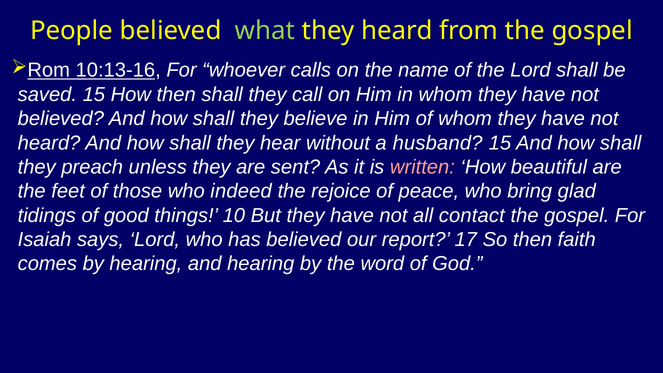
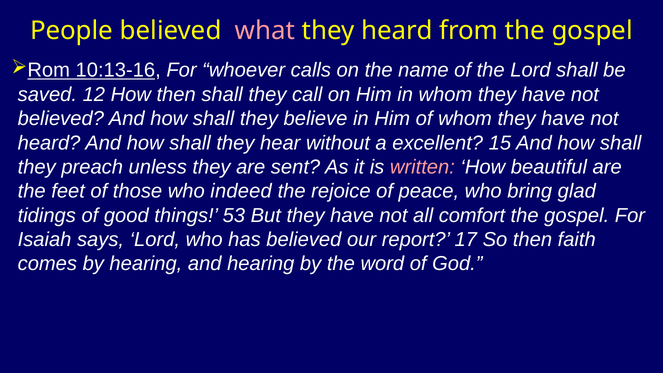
what colour: light green -> pink (265, 31)
saved 15: 15 -> 12 (94, 95)
husband: husband -> excellent (438, 143)
10: 10 -> 53 (234, 215)
contact: contact -> comfort (472, 215)
